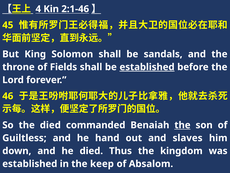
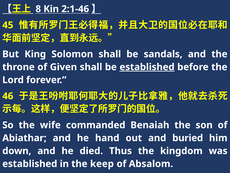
4: 4 -> 8 (38, 9)
Fields: Fields -> Given (63, 67)
the died: died -> wife (50, 125)
the underline: present -> none (182, 125)
Guiltless: Guiltless -> Abiathar (24, 138)
slaves: slaves -> buried (188, 138)
